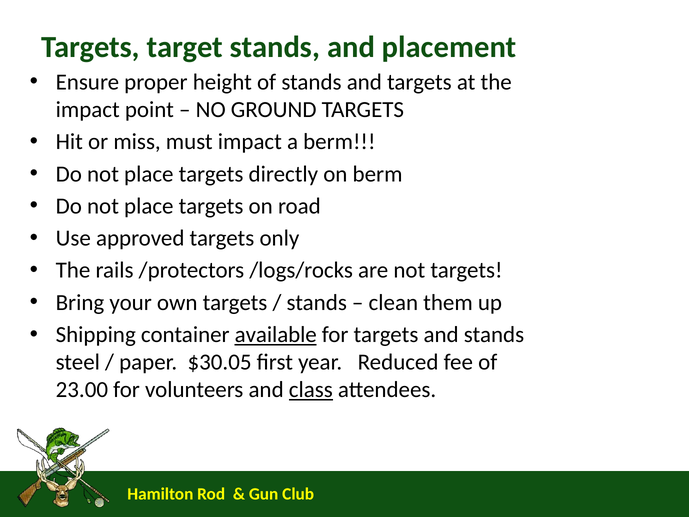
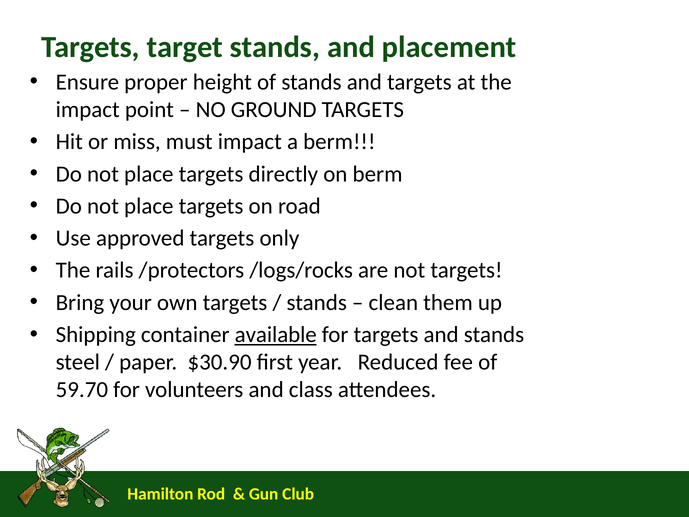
$30.05: $30.05 -> $30.90 (220, 362)
23.00: 23.00 -> 59.70 (82, 390)
class underline: present -> none (311, 390)
